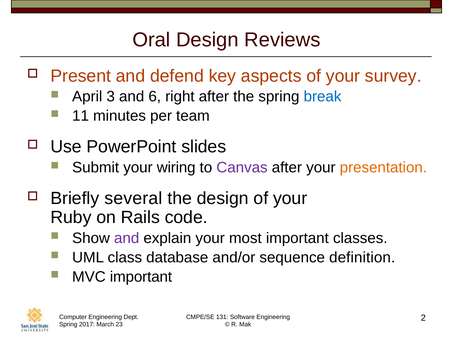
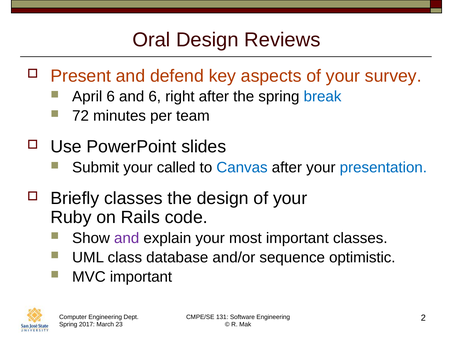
April 3: 3 -> 6 (111, 97)
11: 11 -> 72 (81, 116)
wiring: wiring -> called (176, 167)
Canvas colour: purple -> blue (242, 167)
presentation colour: orange -> blue (383, 167)
Briefly several: several -> classes (133, 198)
definition: definition -> optimistic (362, 257)
